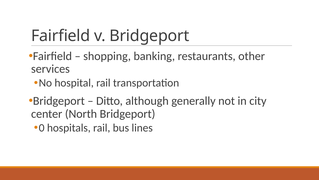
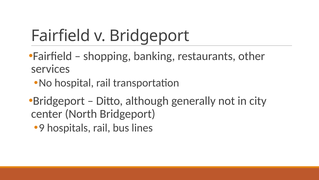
0: 0 -> 9 (42, 127)
